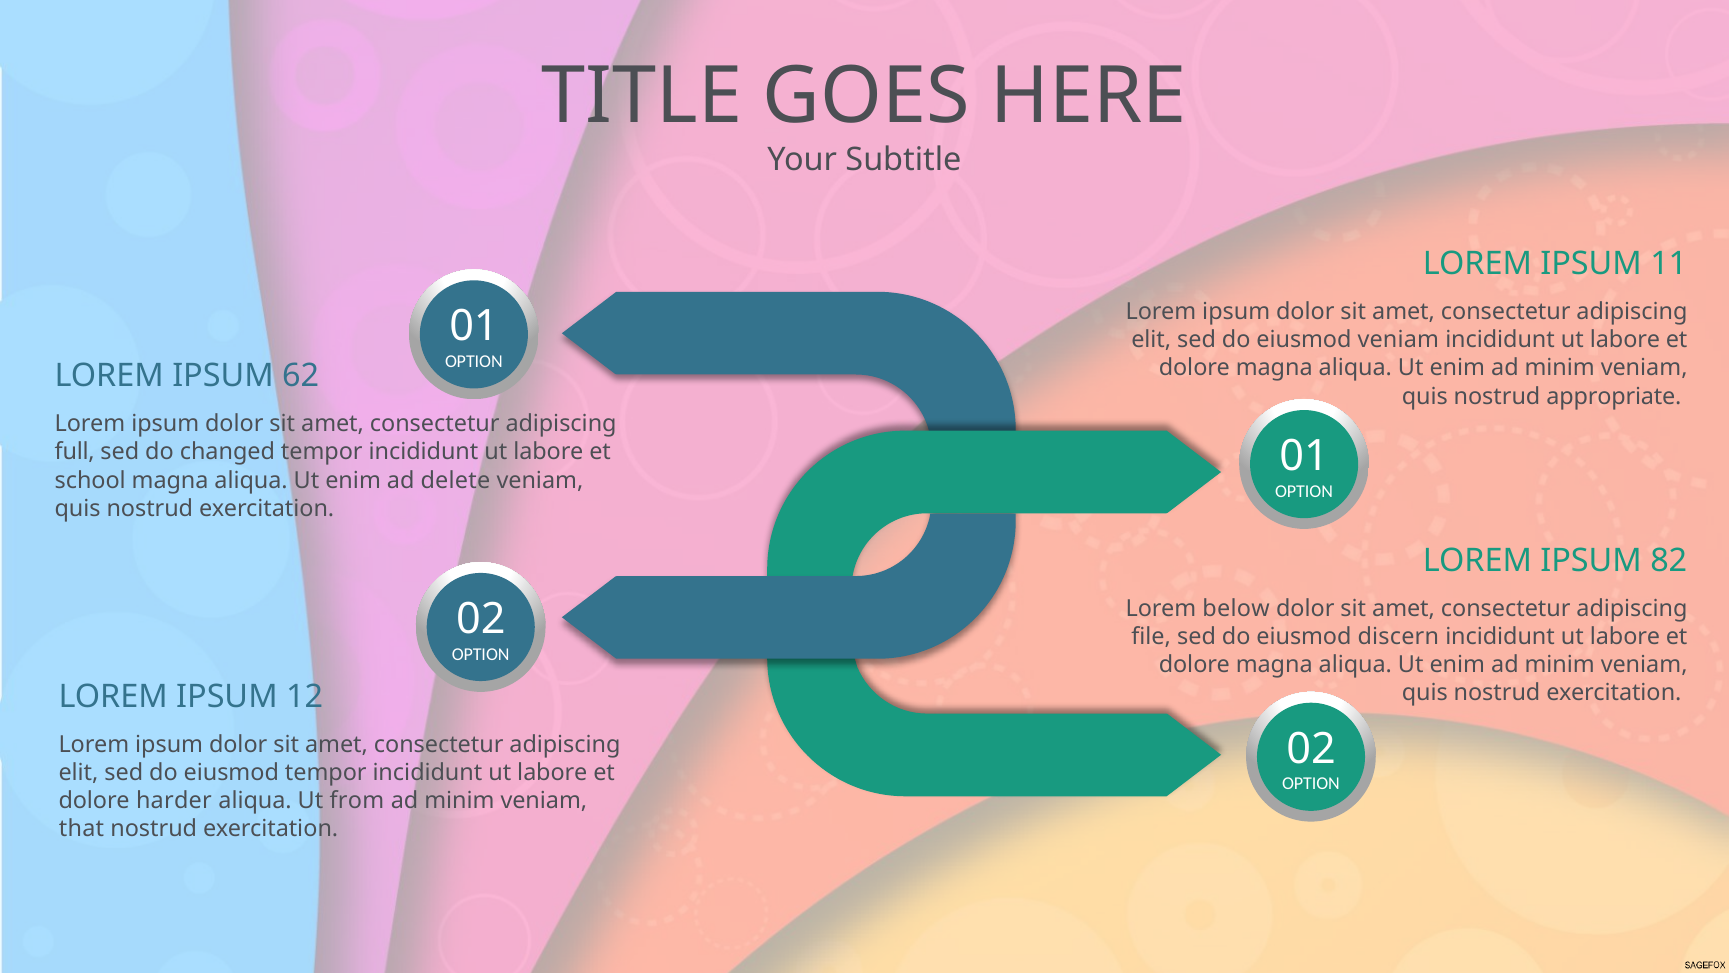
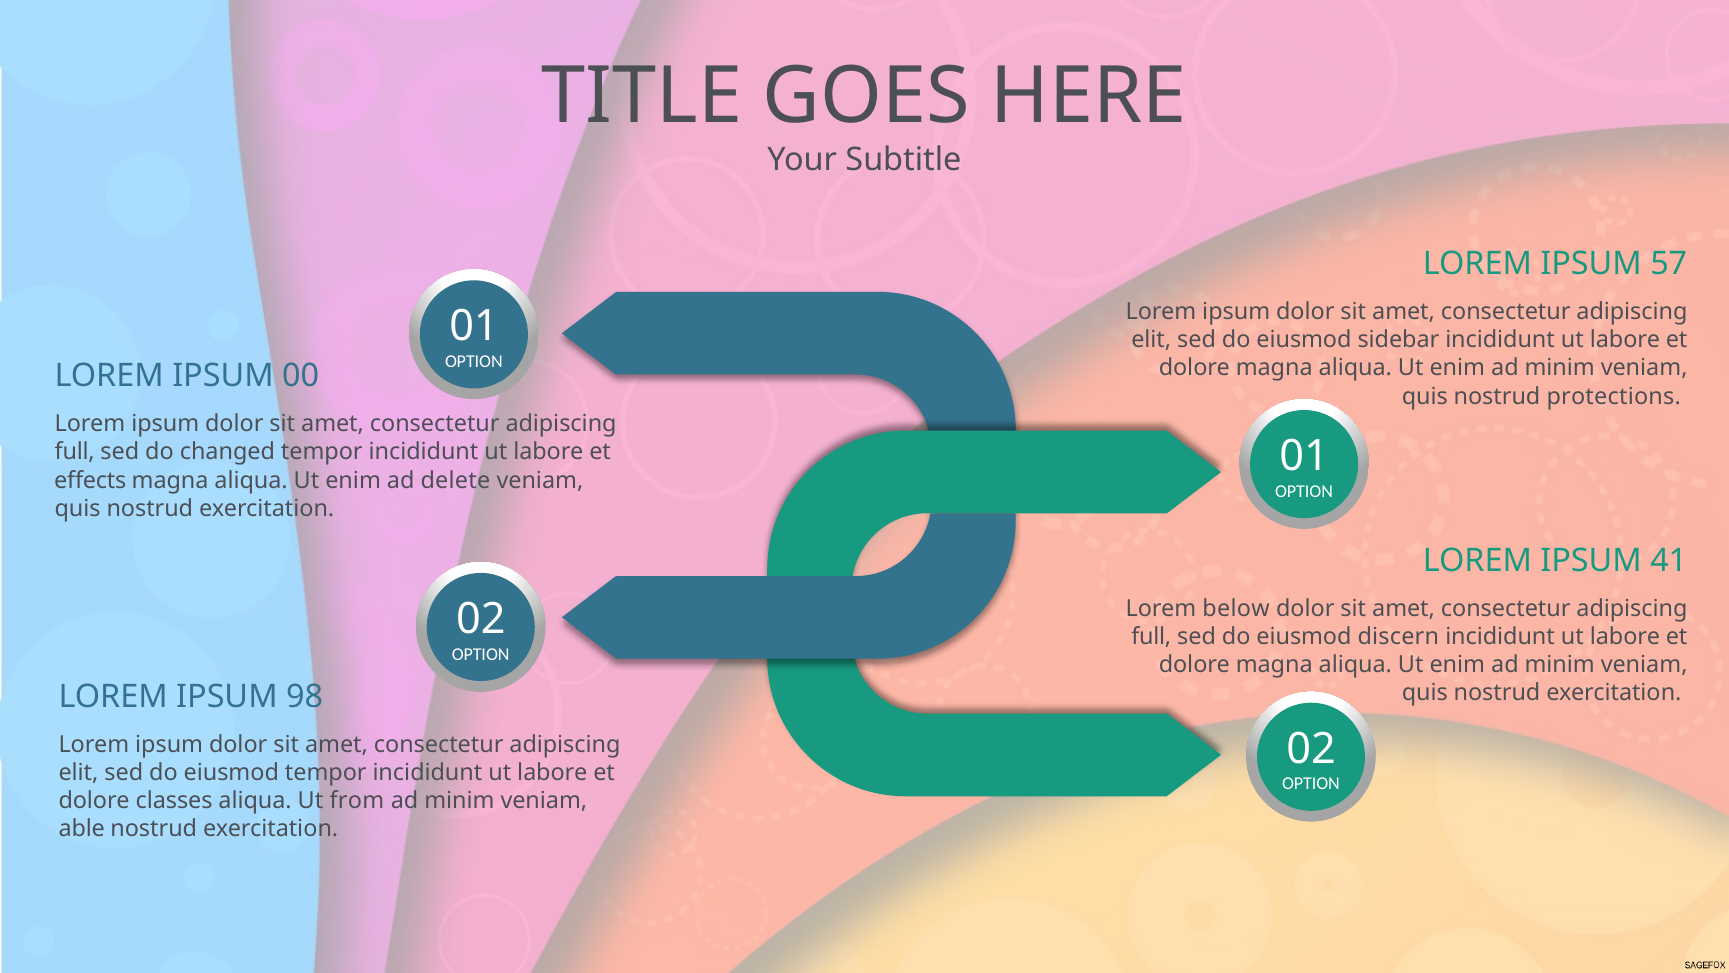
11: 11 -> 57 (1669, 264)
eiusmod veniam: veniam -> sidebar (1398, 340)
62: 62 -> 00 (301, 376)
appropriate: appropriate -> protections (1614, 396)
school: school -> effects (90, 480)
82: 82 -> 41 (1669, 560)
file: file -> full (1151, 637)
12: 12 -> 98 (305, 696)
harder: harder -> classes (174, 800)
that: that -> able (82, 828)
